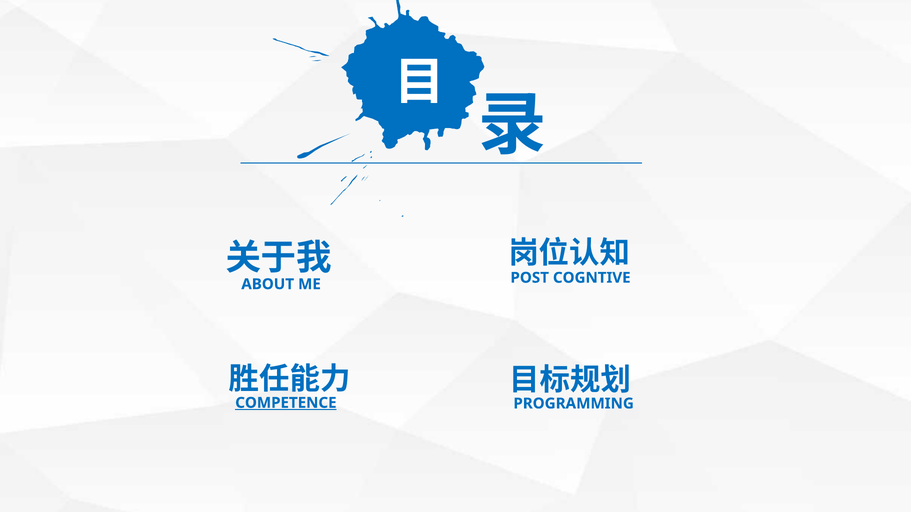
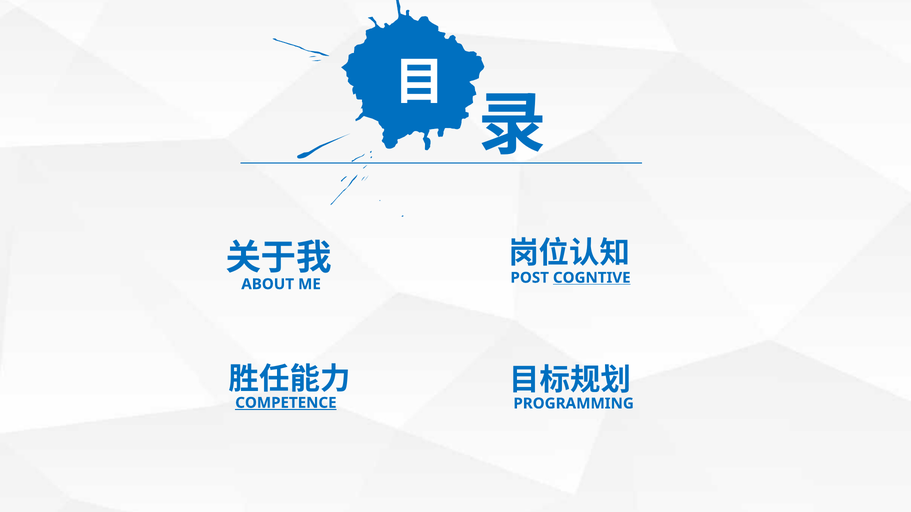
COGNTIVE underline: none -> present (592, 278)
